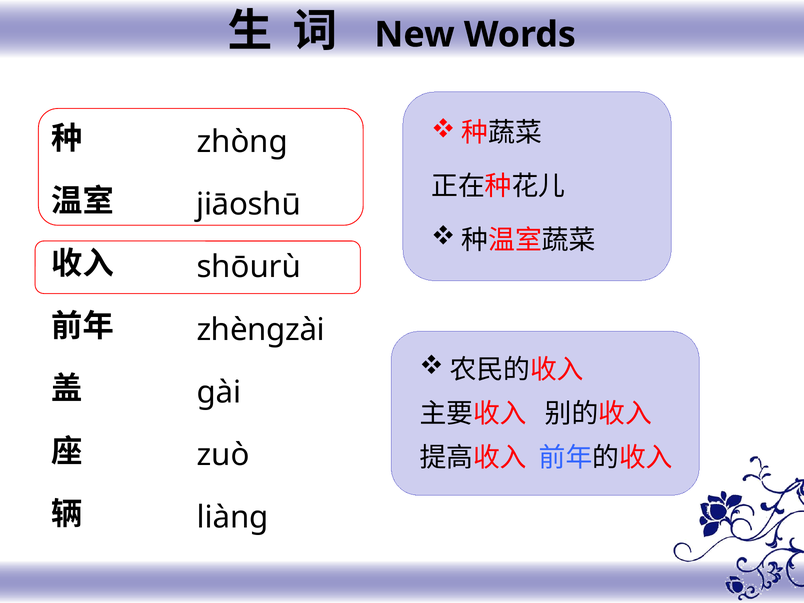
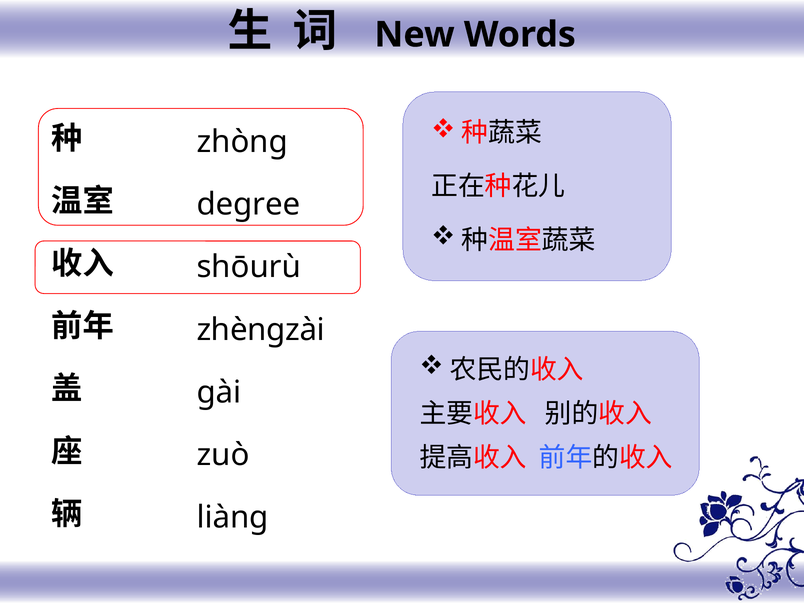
jiāoshū: jiāoshū -> degree (249, 205)
